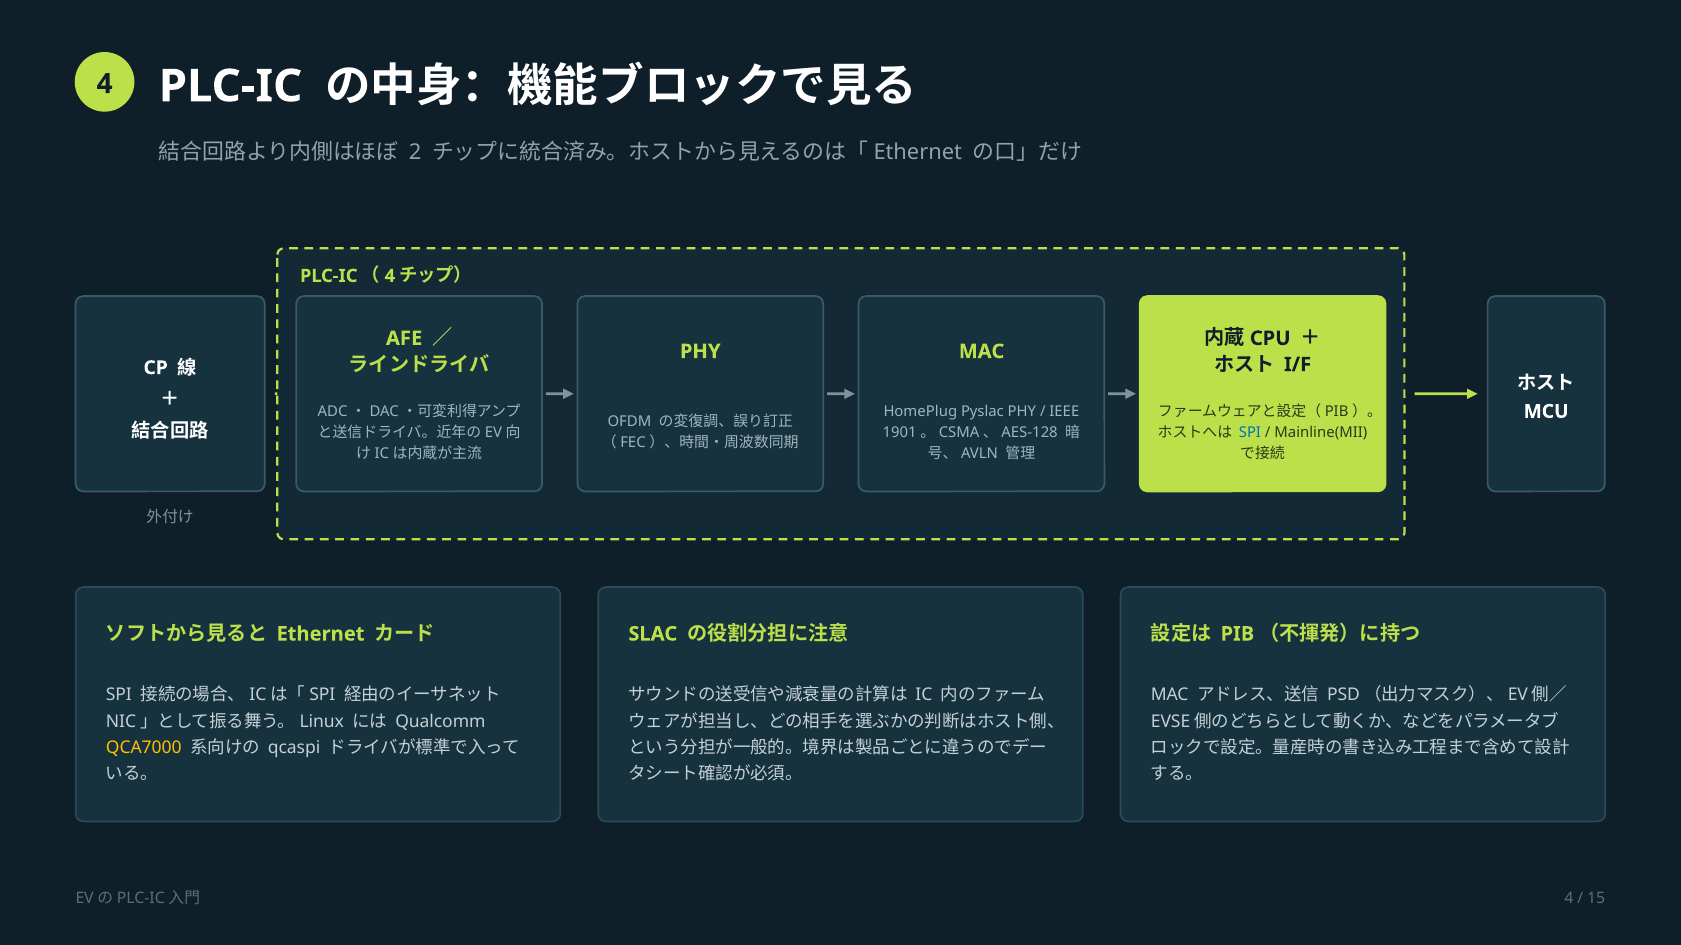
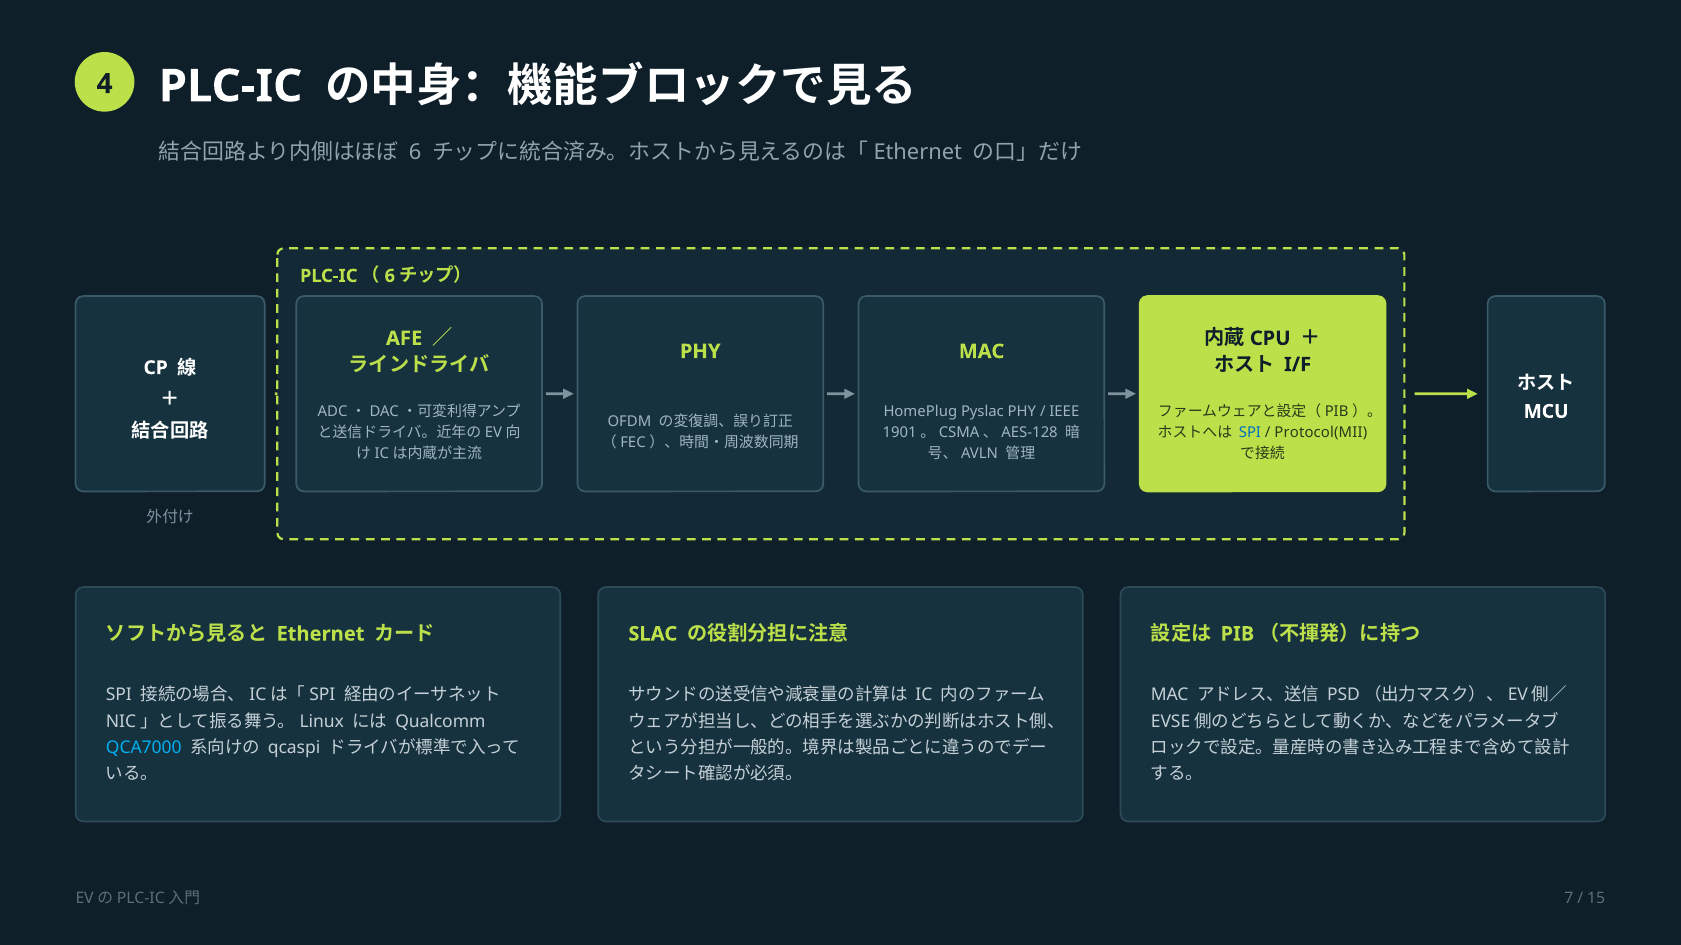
2: 2 -> 6 (415, 153)
4: 4 -> 6 (390, 276)
Mainline(MII: Mainline(MII -> Protocol(MII (1321, 433)
QCA7000 colour: yellow -> light blue (144, 748)
4: 4 -> 7 (1569, 899)
